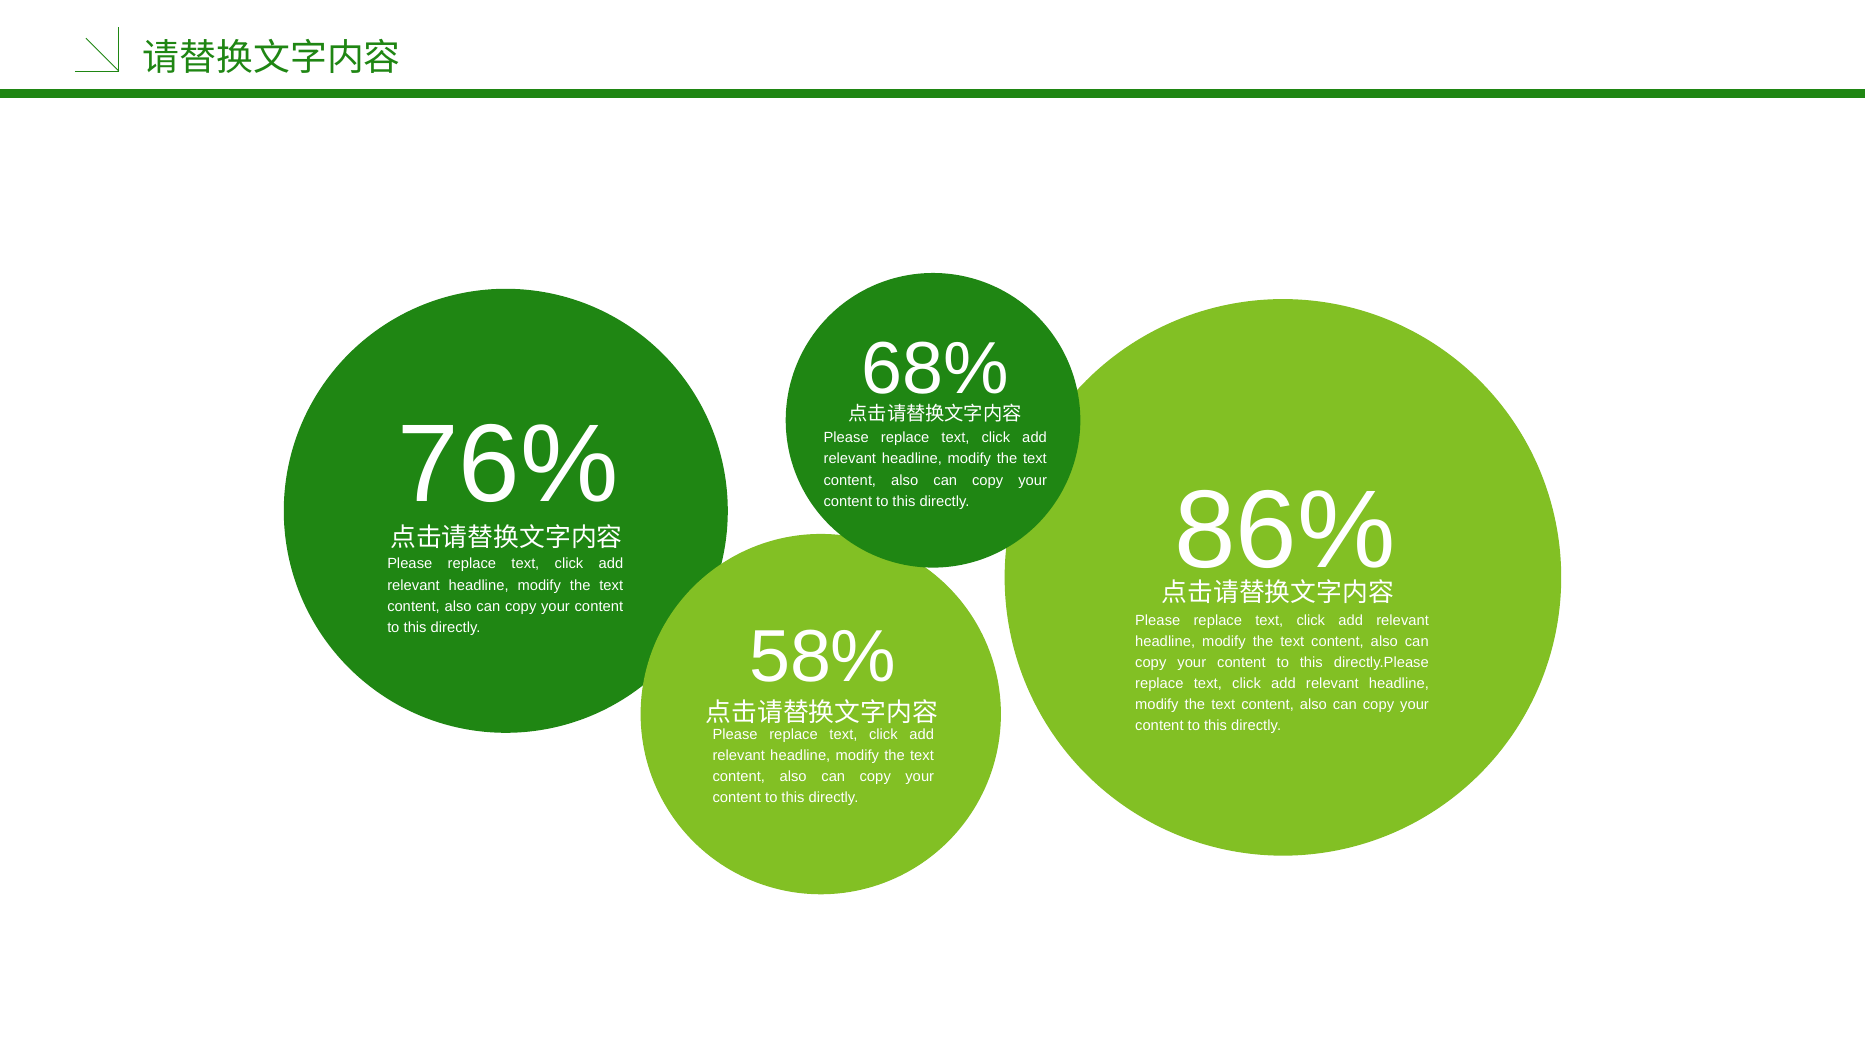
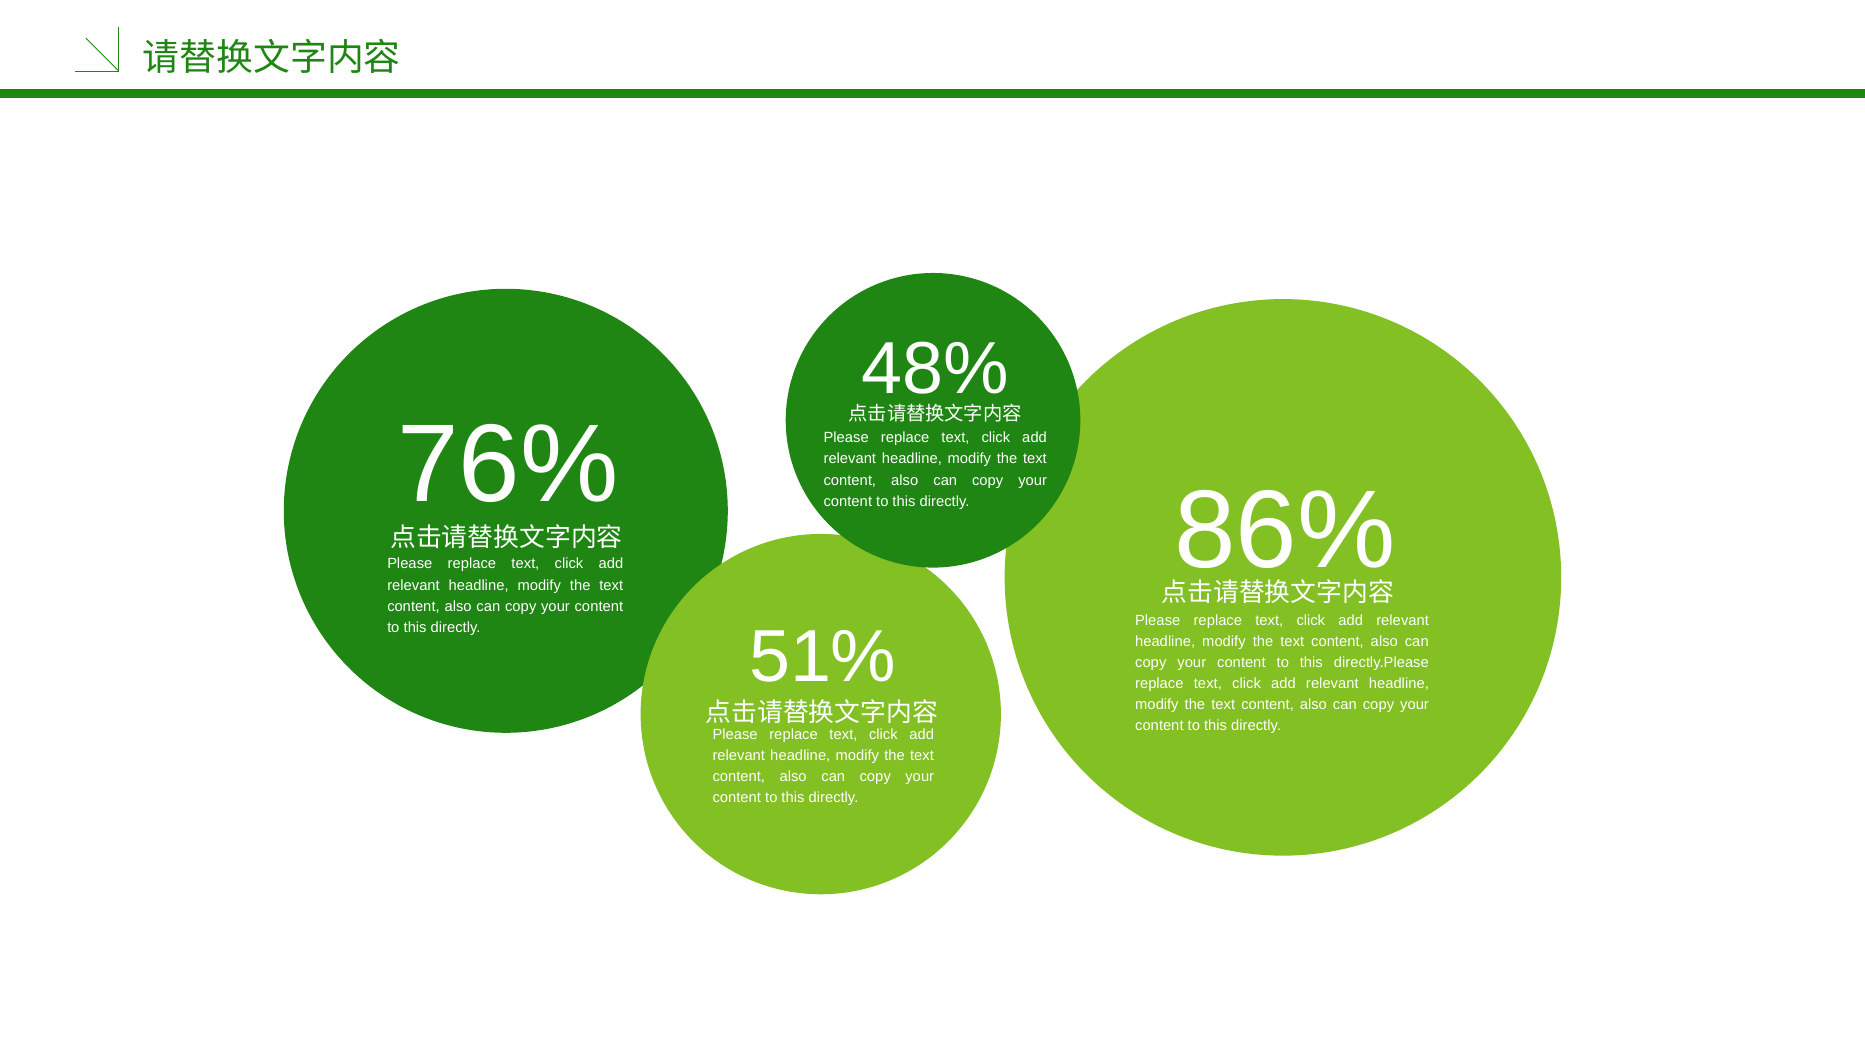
68%: 68% -> 48% (935, 369)
58%: 58% -> 51% (823, 657)
